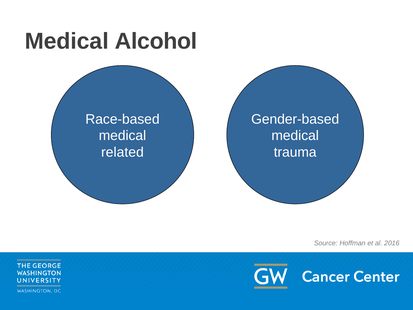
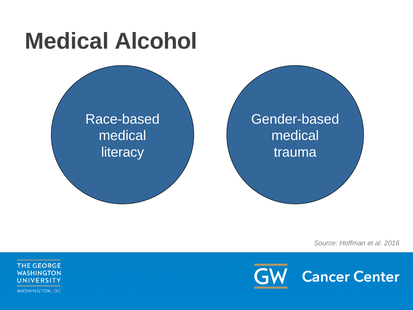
related: related -> literacy (123, 152)
